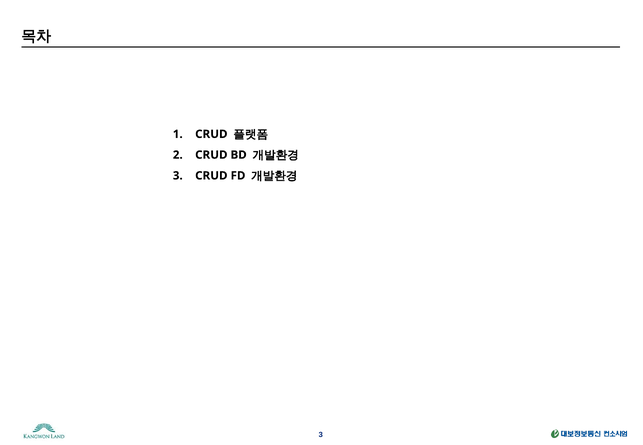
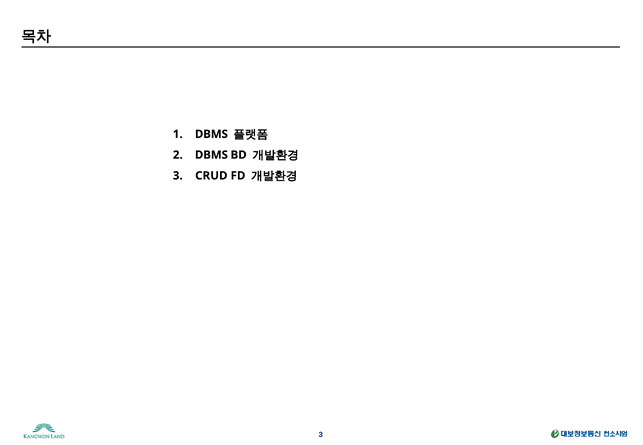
CRUD: CRUD -> DBMS (211, 134)
CRUD: CRUD -> DBMS (211, 155)
